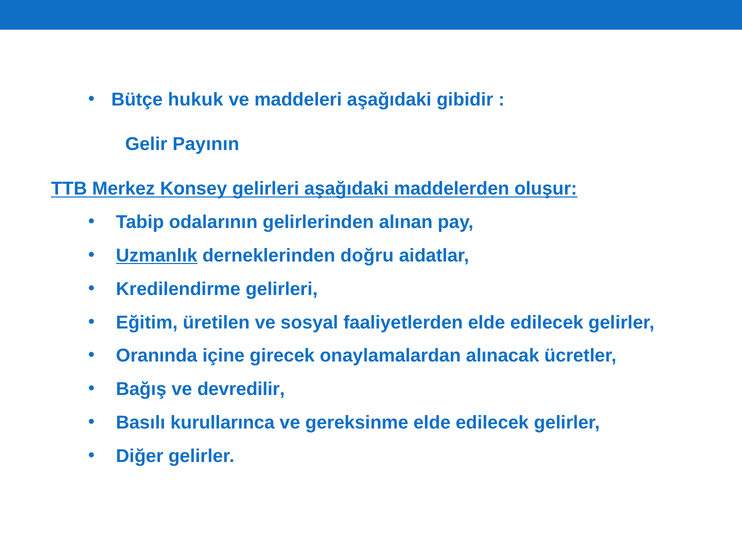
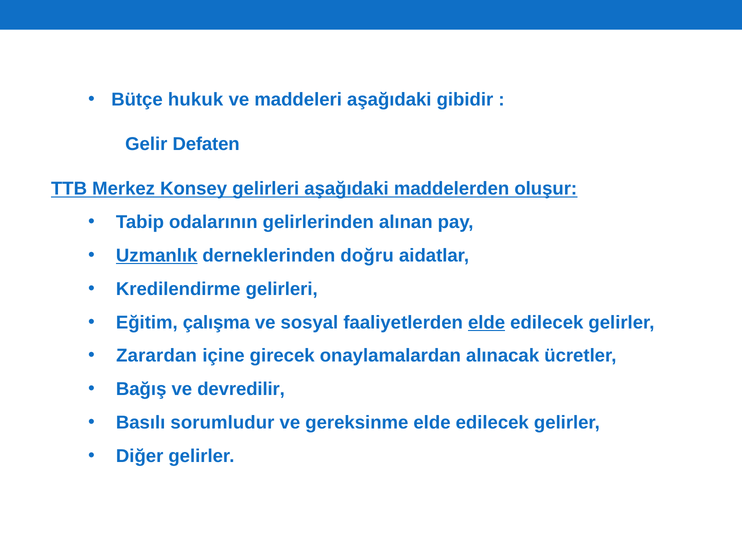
Payının: Payının -> Defaten (206, 144)
üretilen: üretilen -> çalışma (216, 322)
elde underline: none -> present (487, 322)
Oranında: Oranında -> Zarardan (157, 355)
kurullarınca: kurullarınca -> sorumludur (222, 422)
